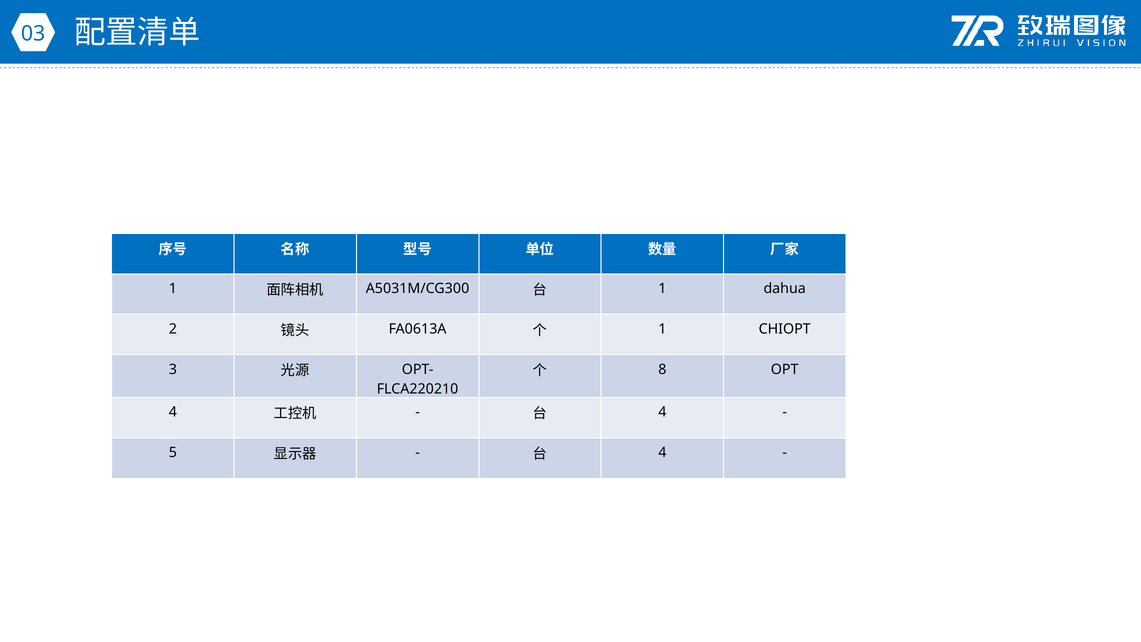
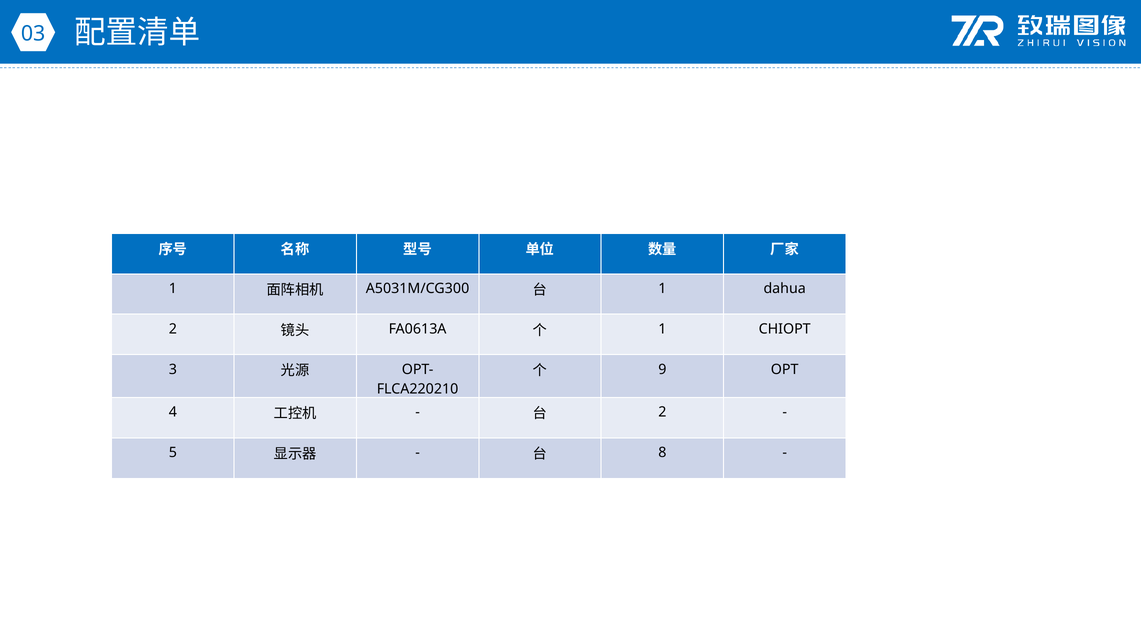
8: 8 -> 9 (662, 369)
4: 4 -> 2 (662, 412)
4: 4 -> 8 (662, 453)
